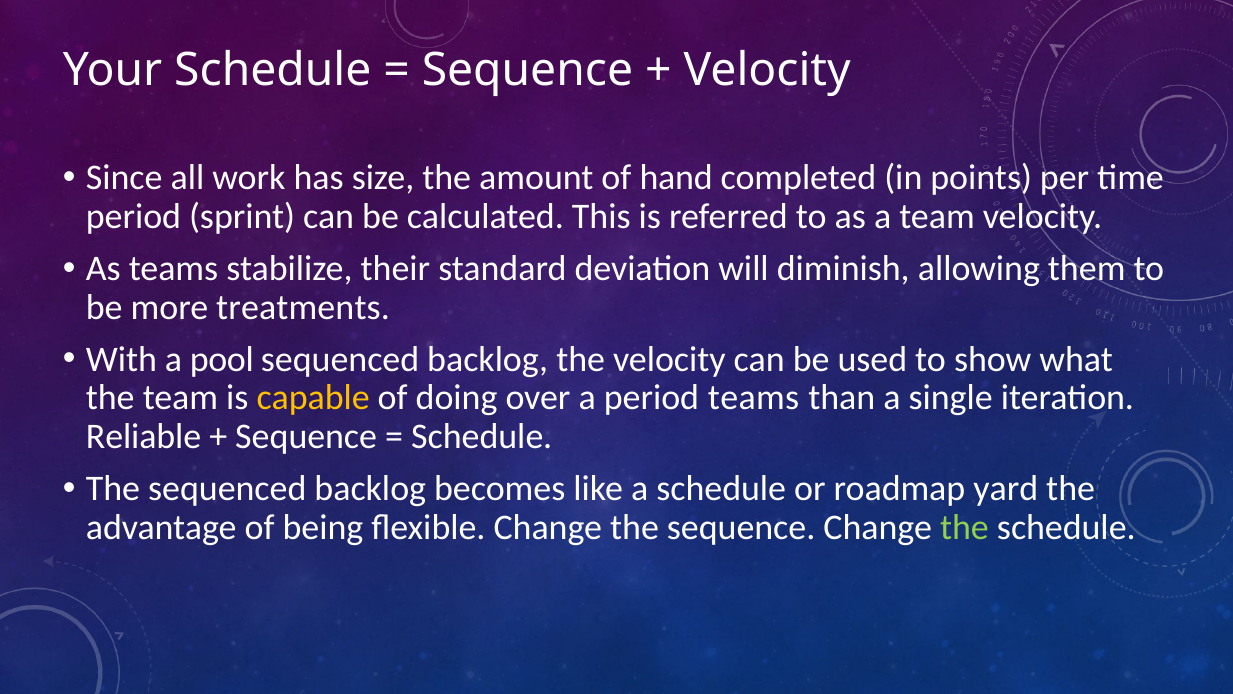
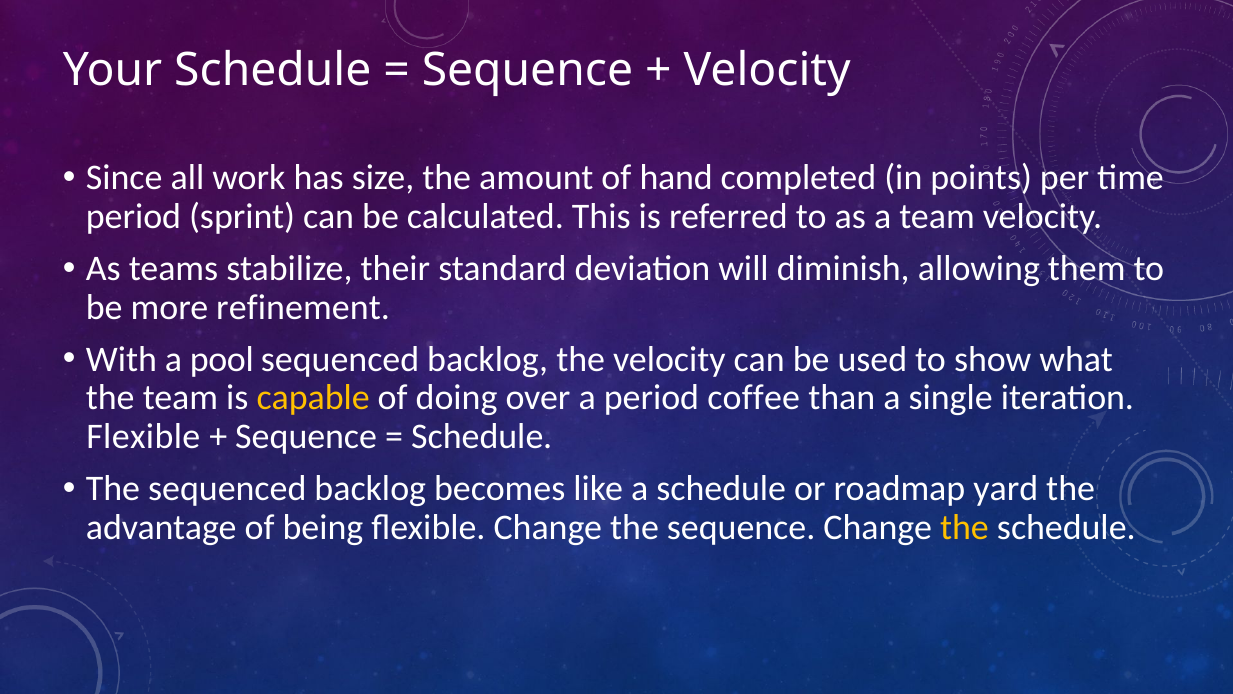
treatments: treatments -> refinement (303, 307)
period teams: teams -> coffee (754, 398)
Reliable: Reliable -> Flexible (143, 437)
the colour: light green -> yellow (964, 527)
